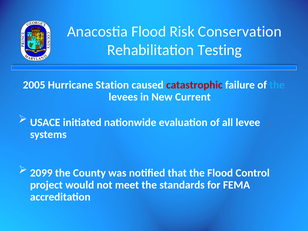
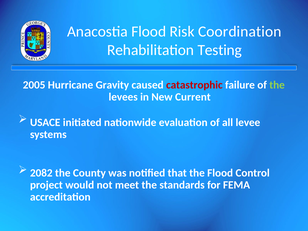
Conservation: Conservation -> Coordination (240, 32)
Station: Station -> Gravity (112, 85)
the colour: light blue -> light green (277, 85)
2099: 2099 -> 2082 (41, 173)
